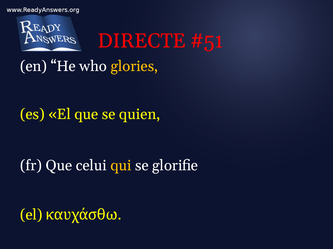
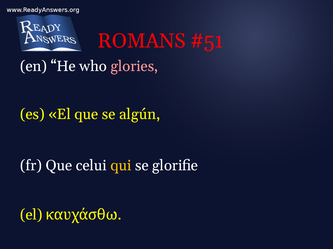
DIRECTE: DIRECTE -> ROMANS (142, 41)
glories colour: yellow -> pink (134, 66)
quien: quien -> algún (140, 115)
